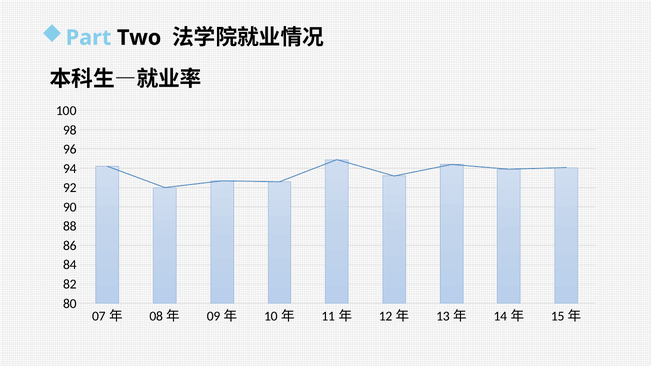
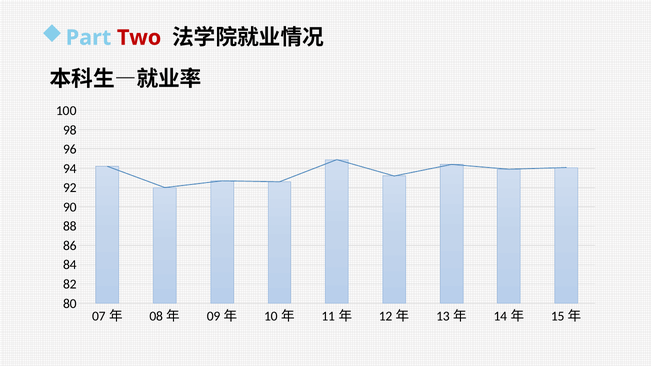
Two colour: black -> red (139, 38)
